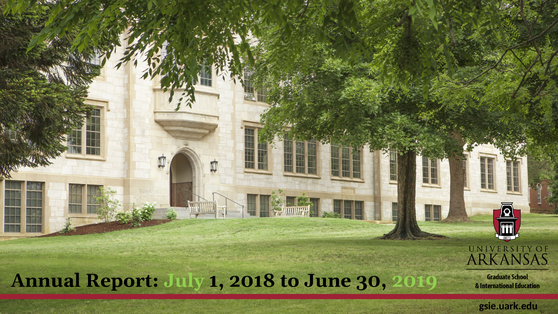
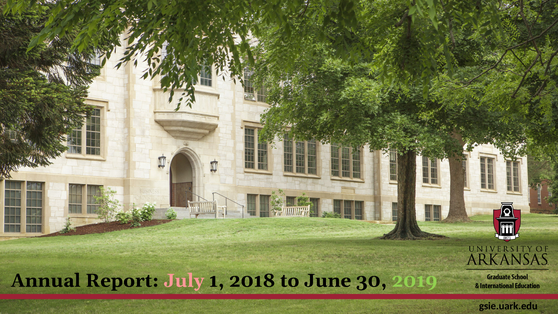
July colour: light green -> pink (184, 281)
